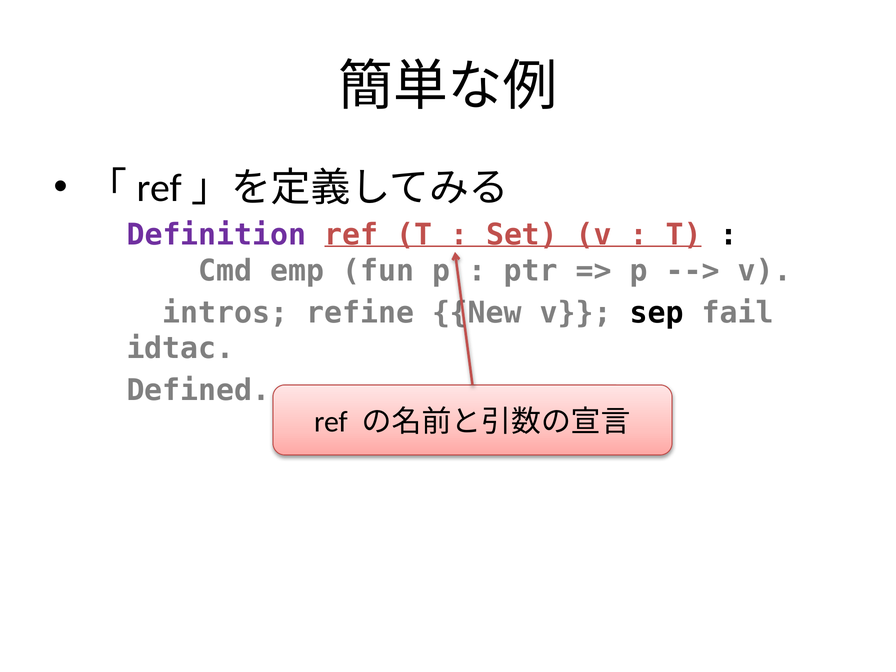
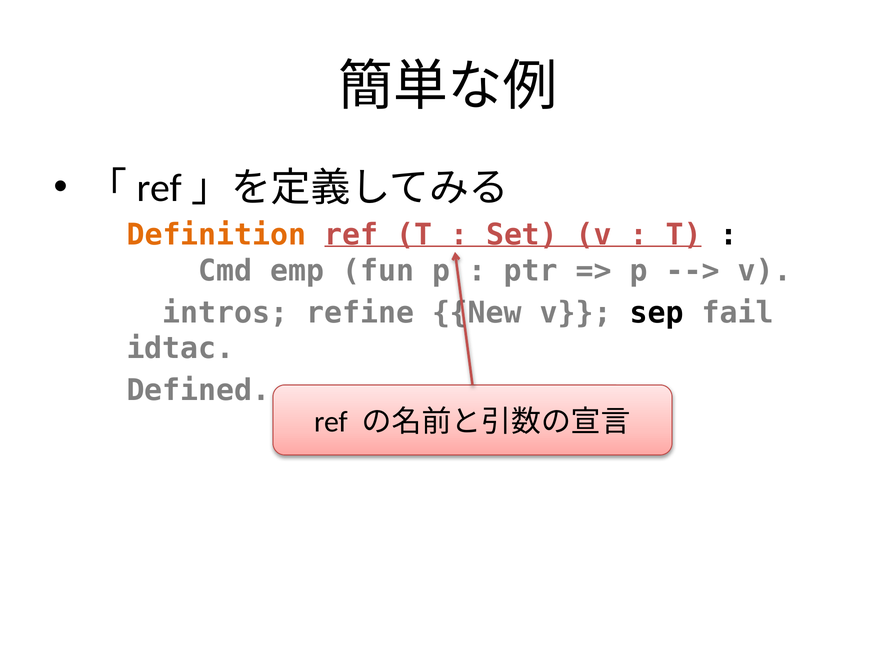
Definition colour: purple -> orange (216, 235)
